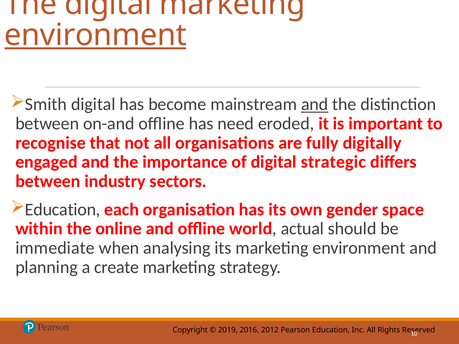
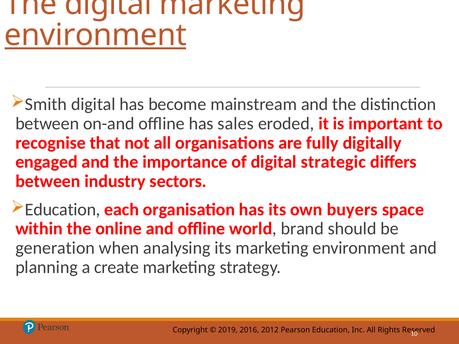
and underline: present -> none (315, 104)
need: need -> sales (236, 124)
gender: gender -> buyers (352, 210)
actual: actual -> brand (302, 229)
immediate: immediate -> generation (55, 248)
